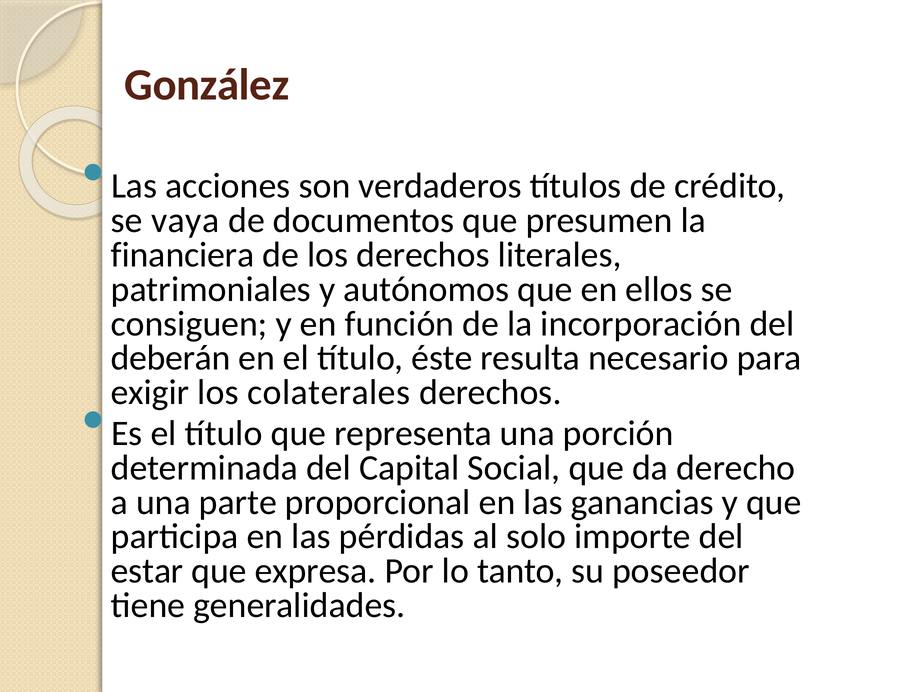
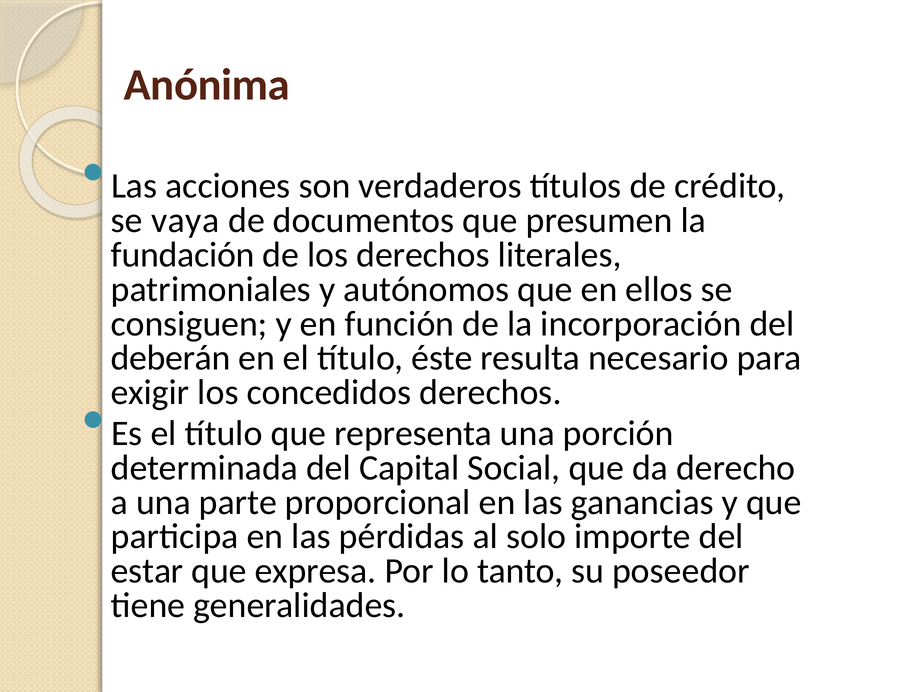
González: González -> Anónima (207, 85)
financiera: financiera -> fundación (183, 255)
colaterales: colaterales -> concedidos (329, 393)
